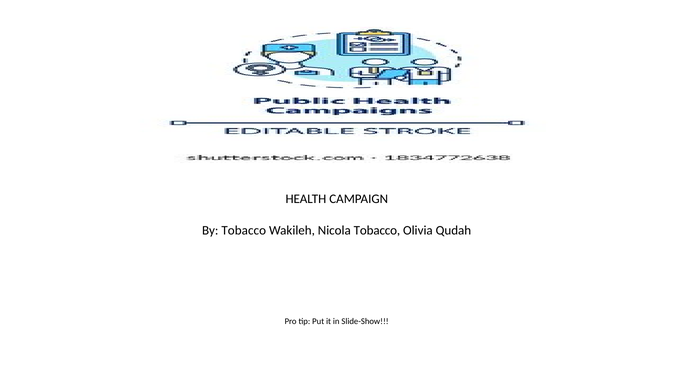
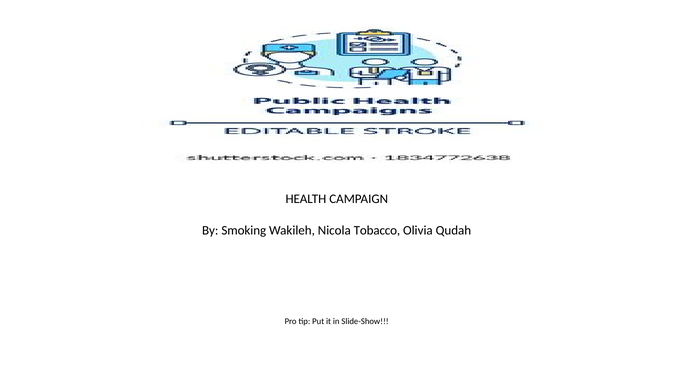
By Tobacco: Tobacco -> Smoking (244, 230)
